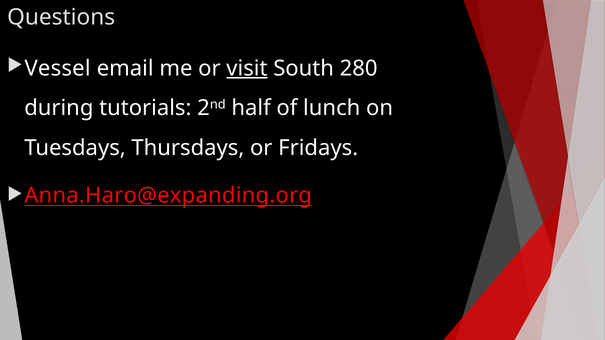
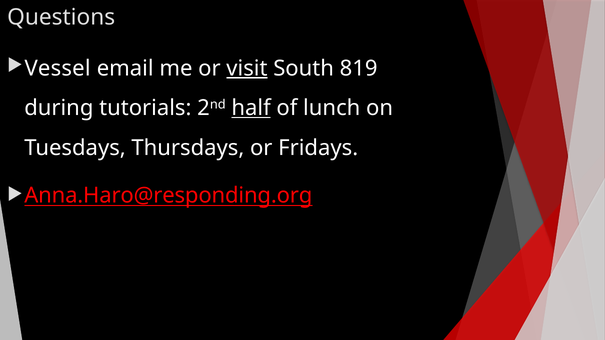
280: 280 -> 819 (359, 68)
half underline: none -> present (251, 108)
Anna.Haro@expanding.org: Anna.Haro@expanding.org -> Anna.Haro@responding.org (168, 196)
